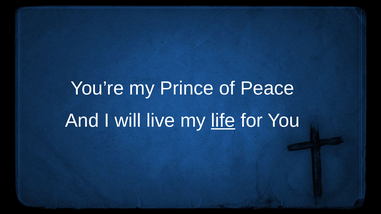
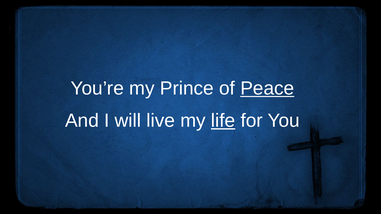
Peace underline: none -> present (267, 88)
